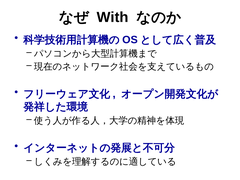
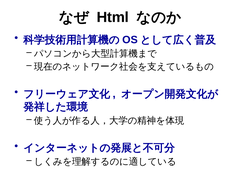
With: With -> Html (113, 17)
